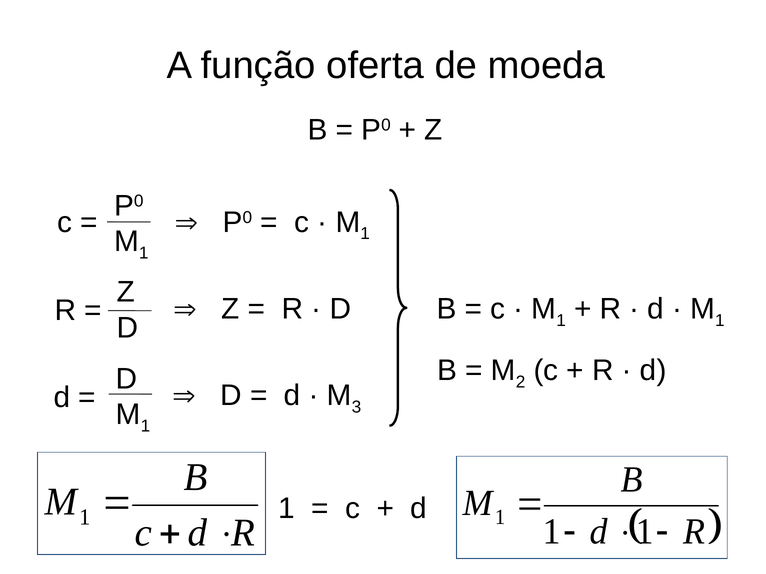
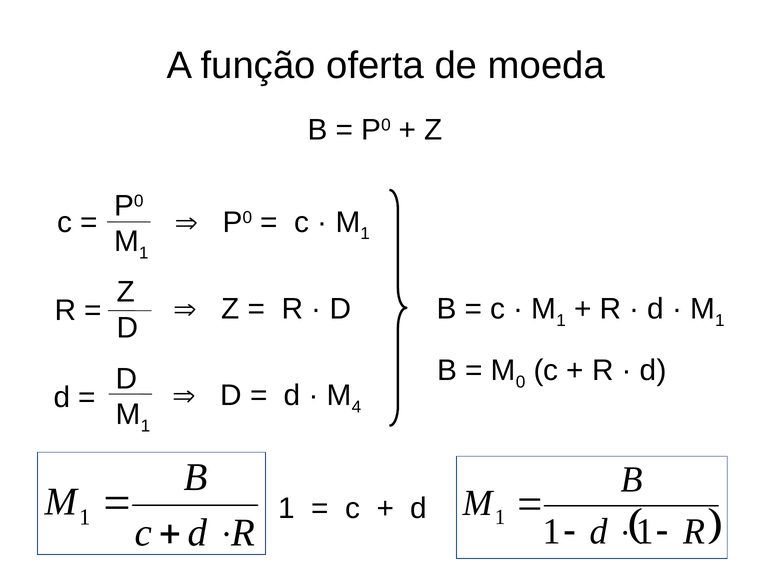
2: 2 -> 0 (521, 382)
3: 3 -> 4 (356, 407)
